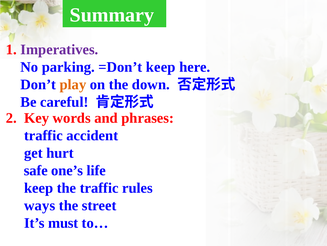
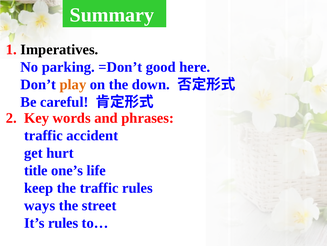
Imperatives colour: purple -> black (59, 49)
=Don’t keep: keep -> good (161, 67)
safe: safe -> title (36, 170)
It’s must: must -> rules (63, 222)
